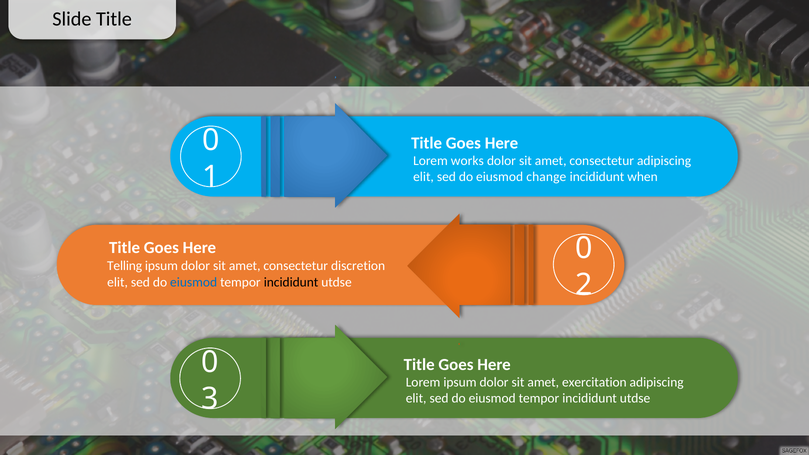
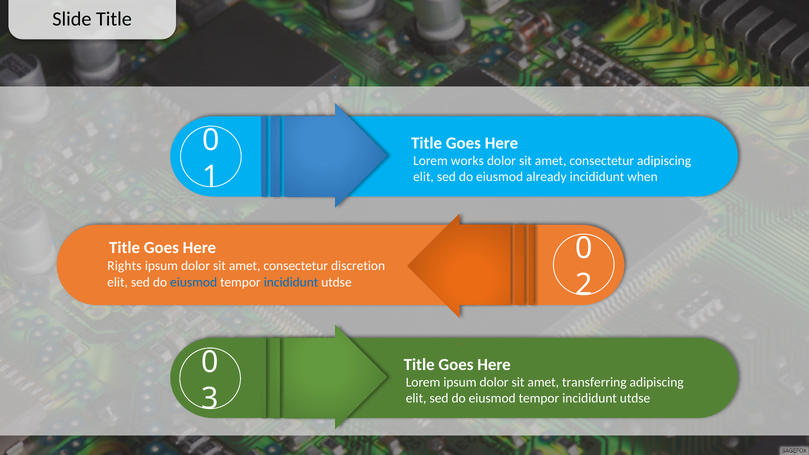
change: change -> already (546, 177)
Telling: Telling -> Rights (124, 266)
incididunt colour: black -> blue (291, 282)
exercitation: exercitation -> transferring (594, 382)
